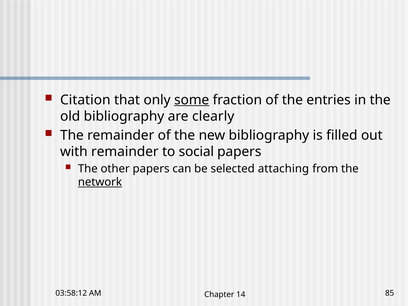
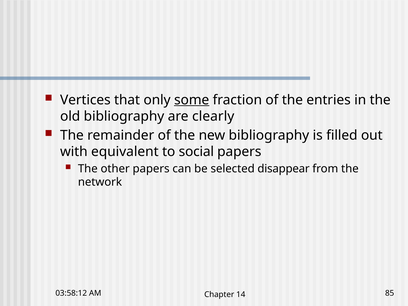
Citation: Citation -> Vertices (85, 100)
with remainder: remainder -> equivalent (125, 152)
attaching: attaching -> disappear (284, 169)
network underline: present -> none (100, 182)
